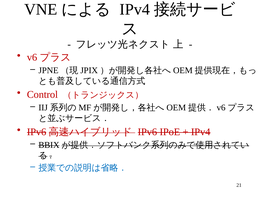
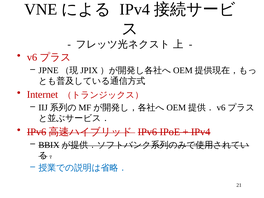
Control: Control -> Internet (42, 95)
